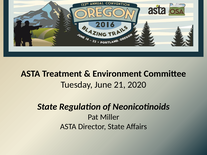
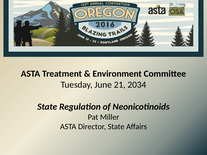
2020: 2020 -> 2034 (137, 85)
